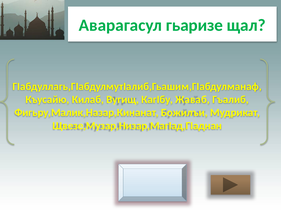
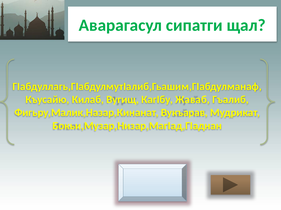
гьаризе: гьаризе -> сипатги (194, 25)
Божилъи: Божилъи -> Вукъарав (184, 113)
Щвезе,Музар,Низар,МагIад,ГIаднан: Щвезе,Музар,Низар,МагIад,ГIаднан -> Бокьи,Музар,Низар,МагIад,ГIаднан (137, 126)
